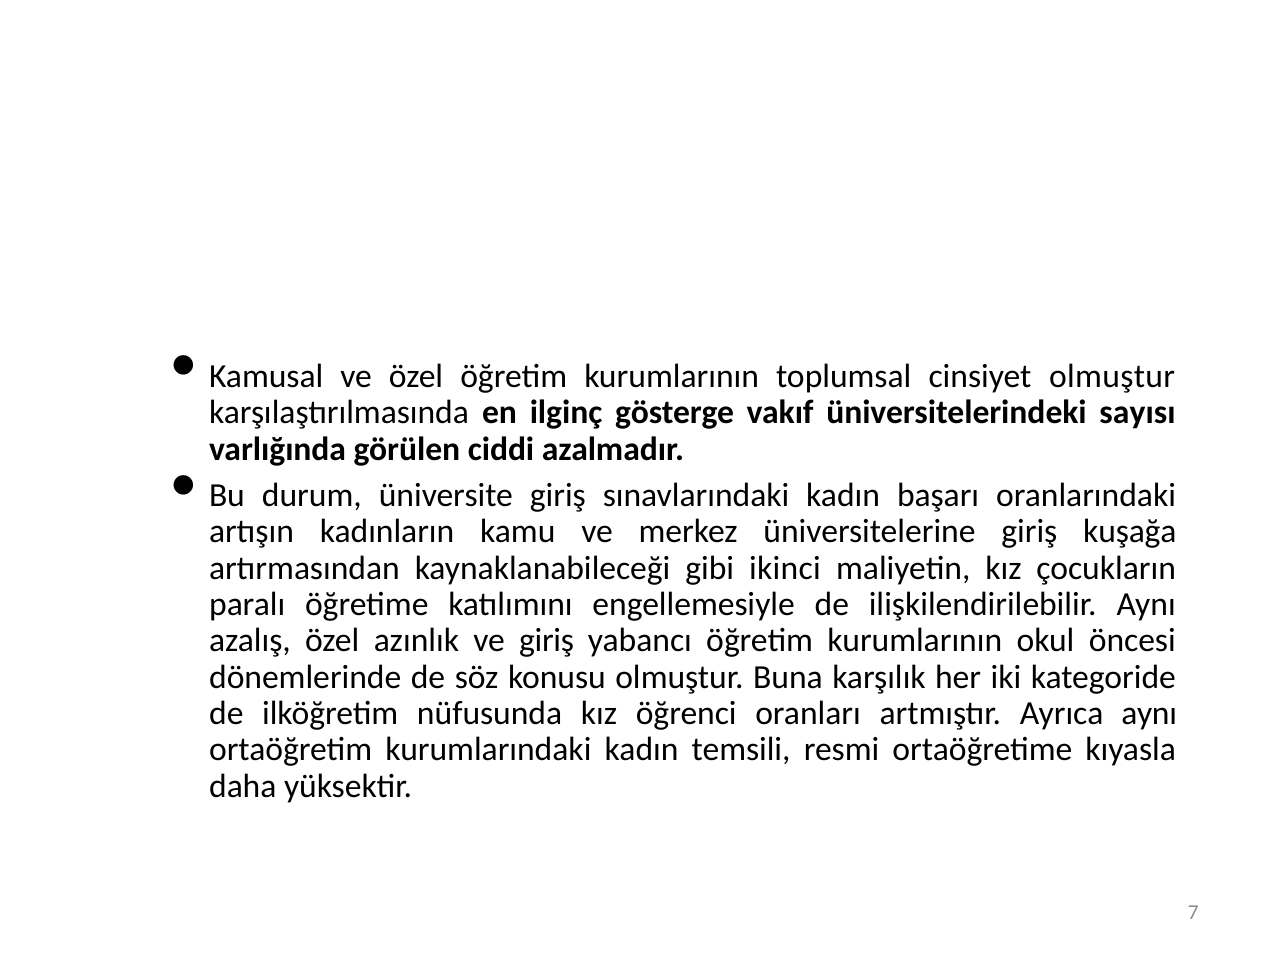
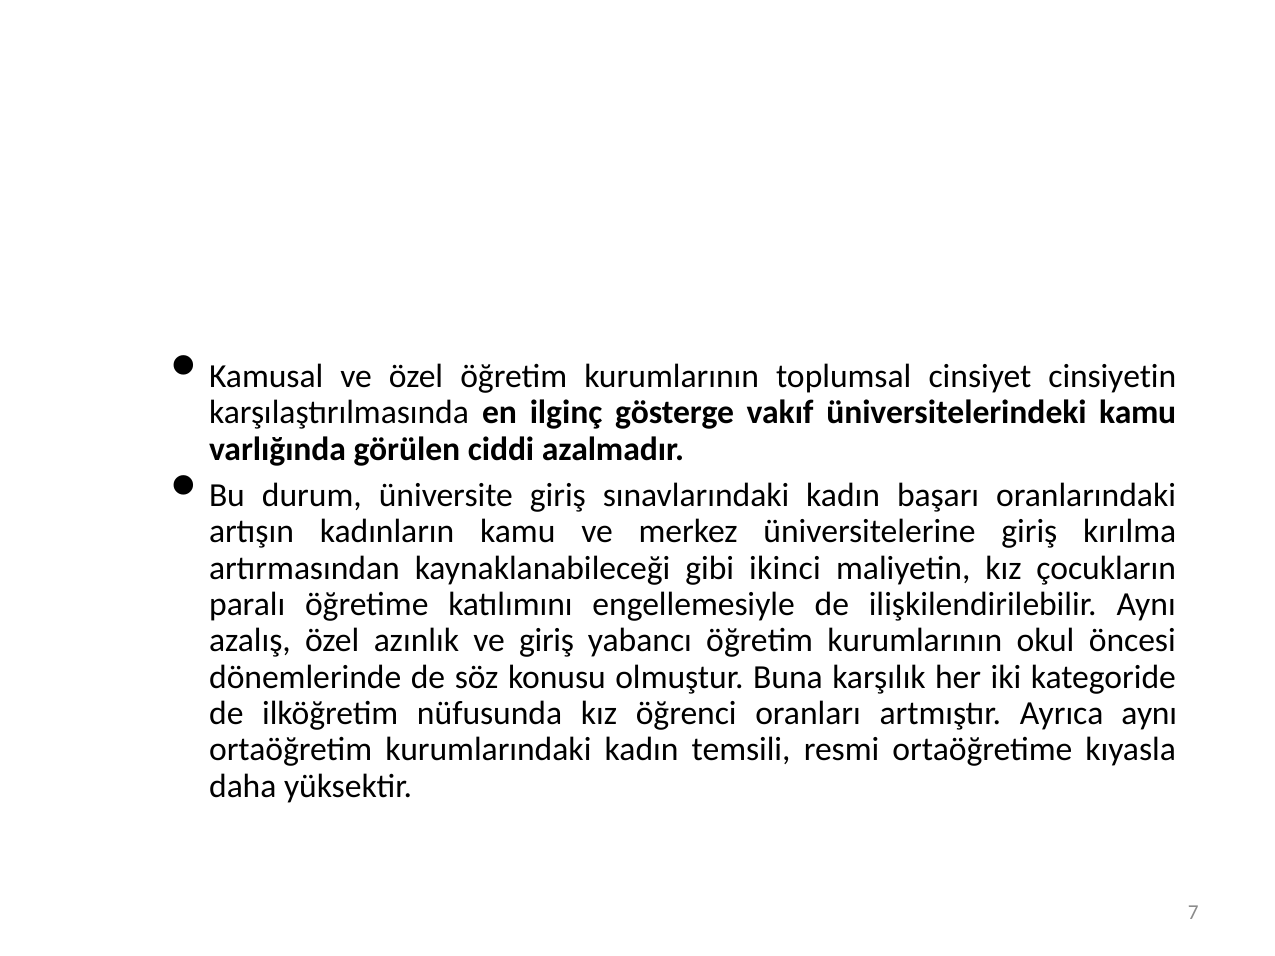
cinsiyet olmuştur: olmuştur -> cinsiyetin (1112, 376)
üniversitelerindeki sayısı: sayısı -> kamu (1138, 413)
kuşağa: kuşağa -> kırılma (1130, 532)
